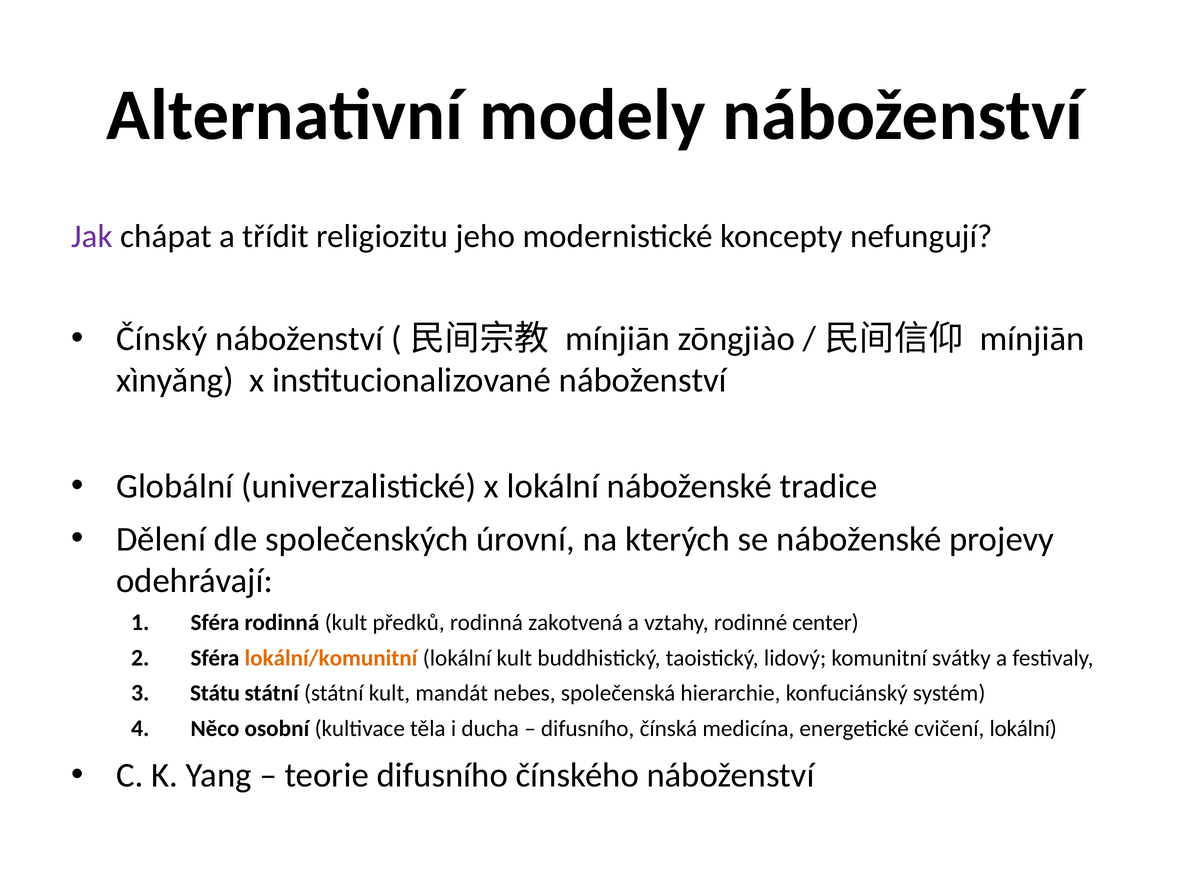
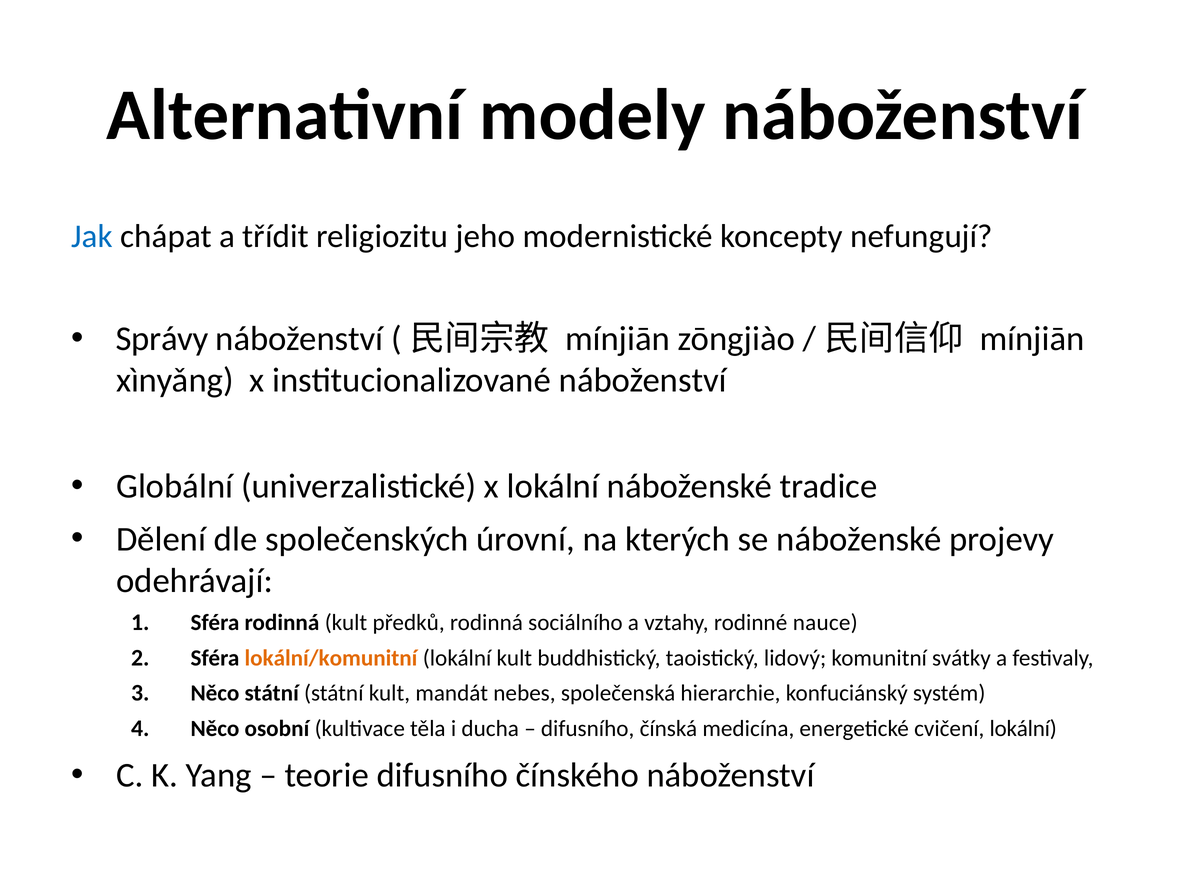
Jak colour: purple -> blue (92, 237)
Čínský: Čínský -> Správy (162, 339)
zakotvená: zakotvená -> sociálního (575, 623)
center: center -> nauce (825, 623)
Státu: Státu -> Něco (215, 693)
